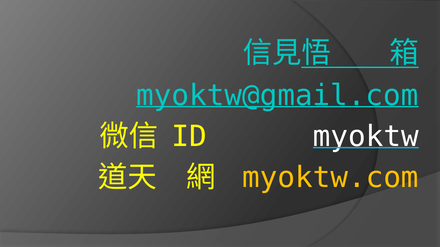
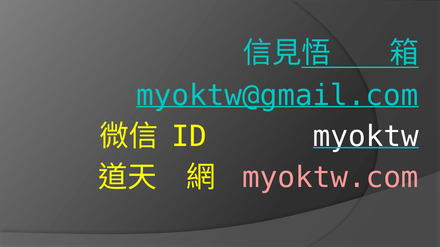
myoktw.com colour: yellow -> pink (330, 178)
